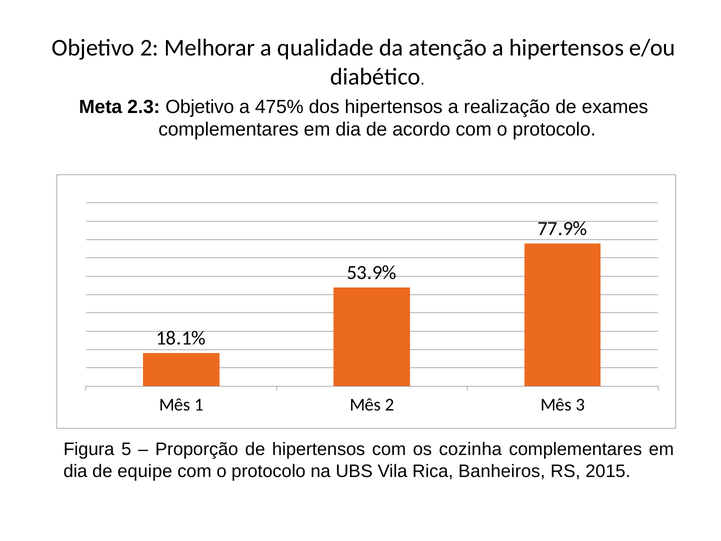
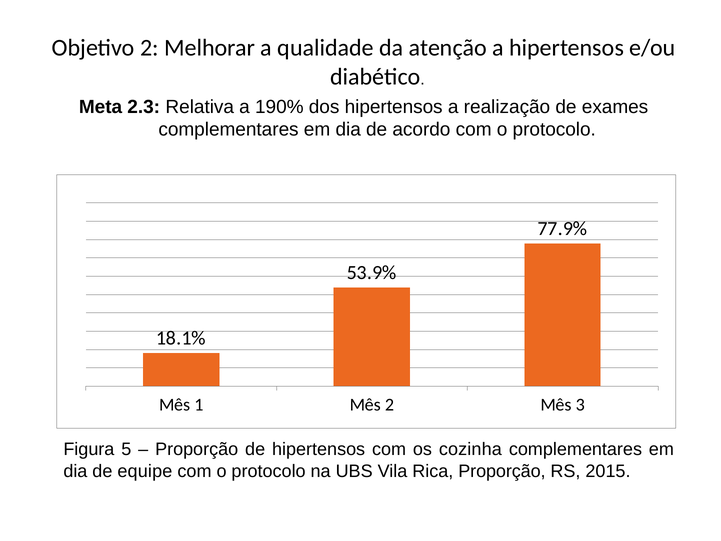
2.3 Objetivo: Objetivo -> Relativa (200, 107)
475%: 475% -> 190% (279, 107)
Rica Banheiros: Banheiros -> Proporção (502, 471)
